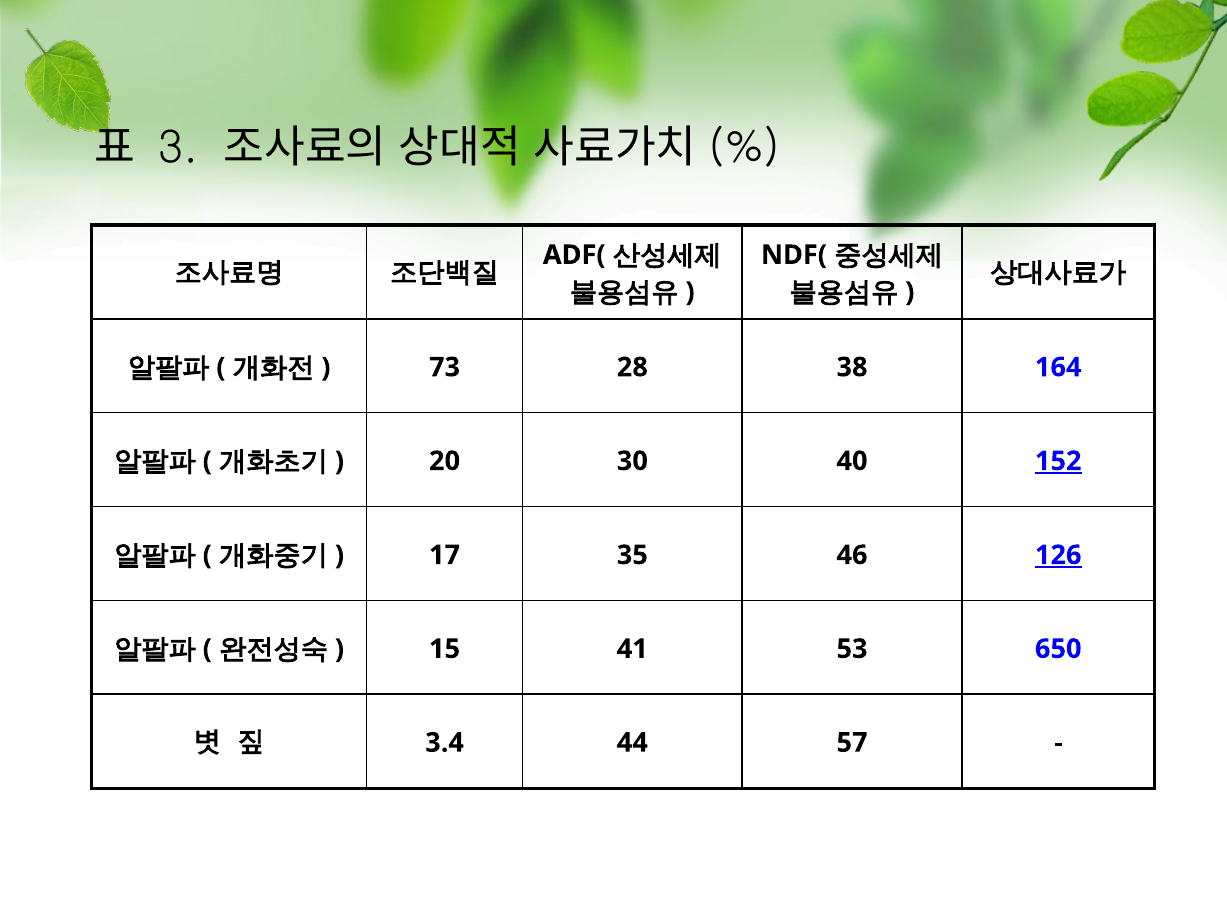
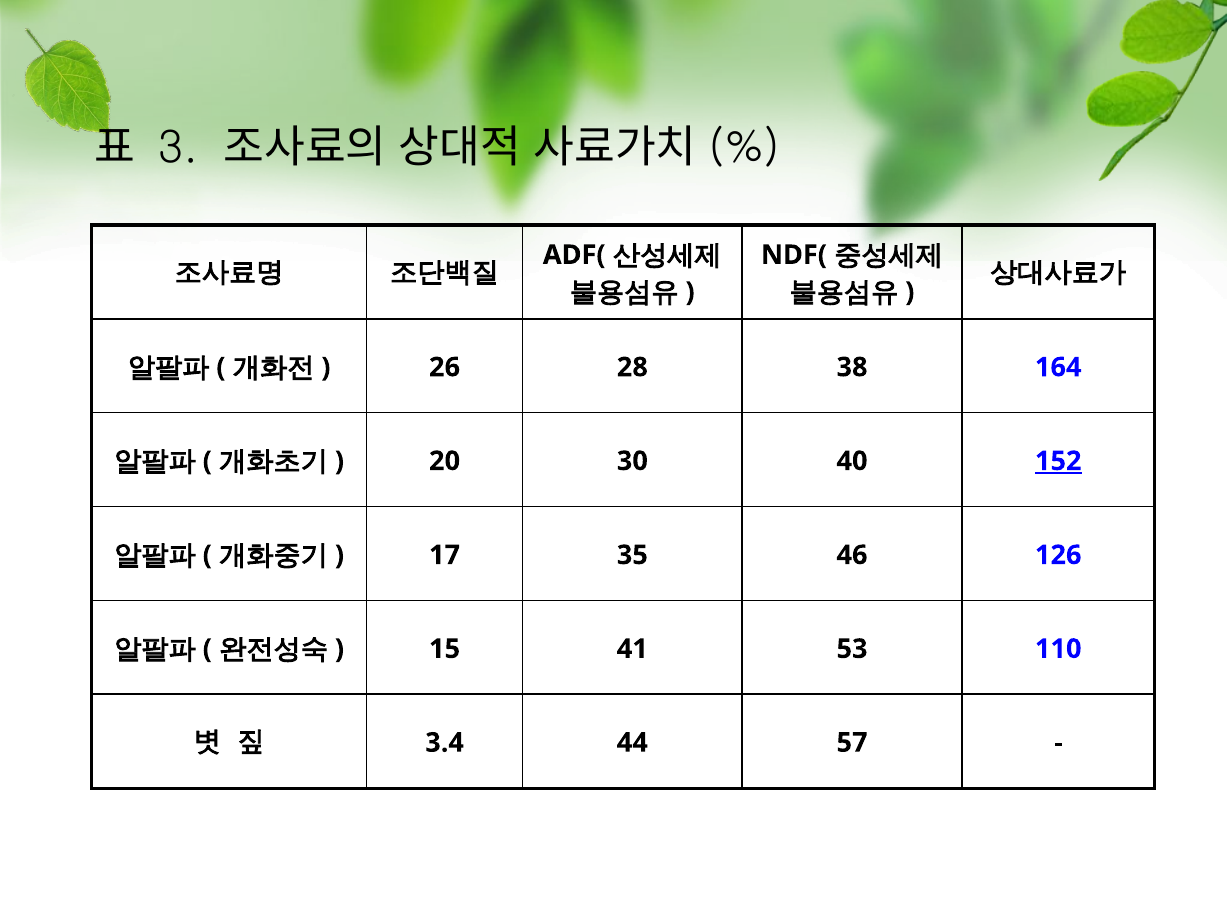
73: 73 -> 26 (445, 367)
126 underline: present -> none (1058, 555)
650: 650 -> 110 (1058, 649)
